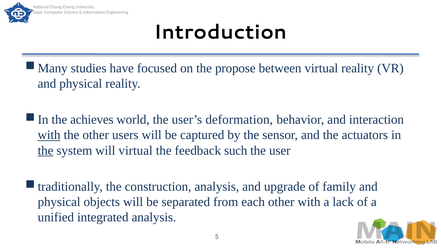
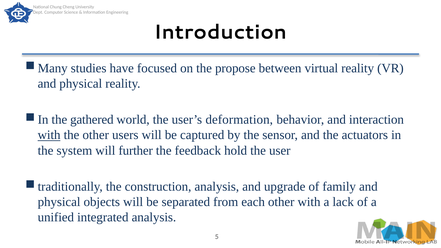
achieves: achieves -> gathered (92, 120)
the underline: present -> none (46, 151)
will virtual: virtual -> further (136, 151)
such: such -> hold (236, 151)
